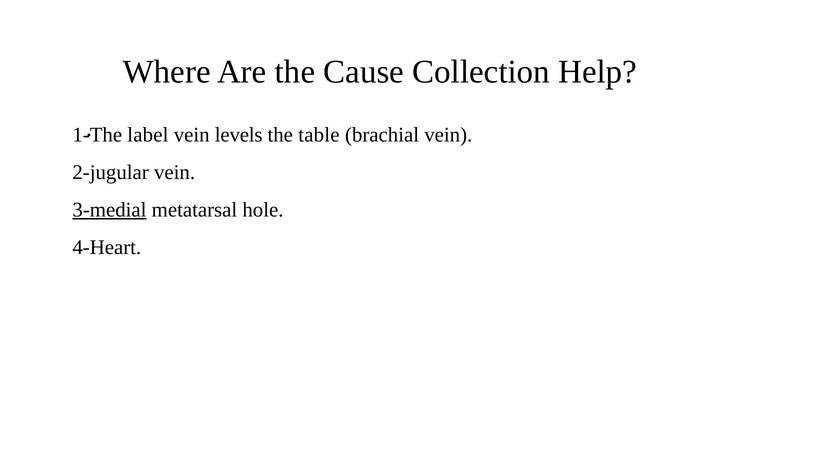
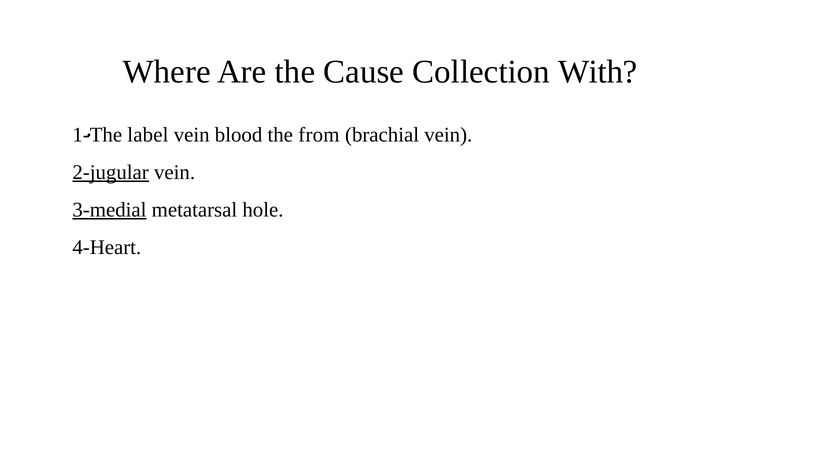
Help: Help -> With (598, 72)
levels: levels -> blood (239, 135)
table: table -> from (319, 135)
2-jugular underline: none -> present (111, 172)
